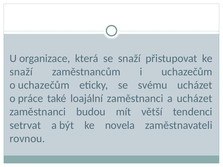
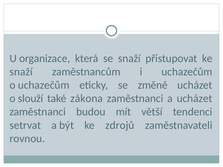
svému: svému -> změně (153, 85)
práce: práce -> slouží (31, 99)
loajální: loajální -> zákona (87, 99)
novela: novela -> zdrojů (120, 125)
